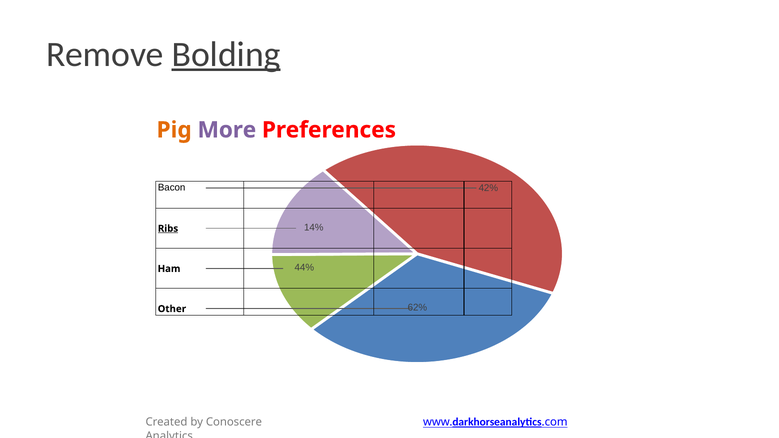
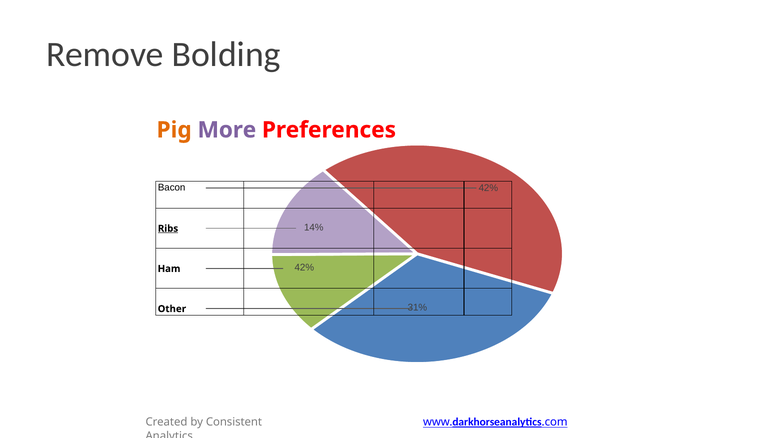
Bolding underline: present -> none (226, 54)
Ham 44%: 44% -> 42% (304, 268)
62%: 62% -> 31% (417, 308)
Conoscere: Conoscere -> Consistent (234, 422)
